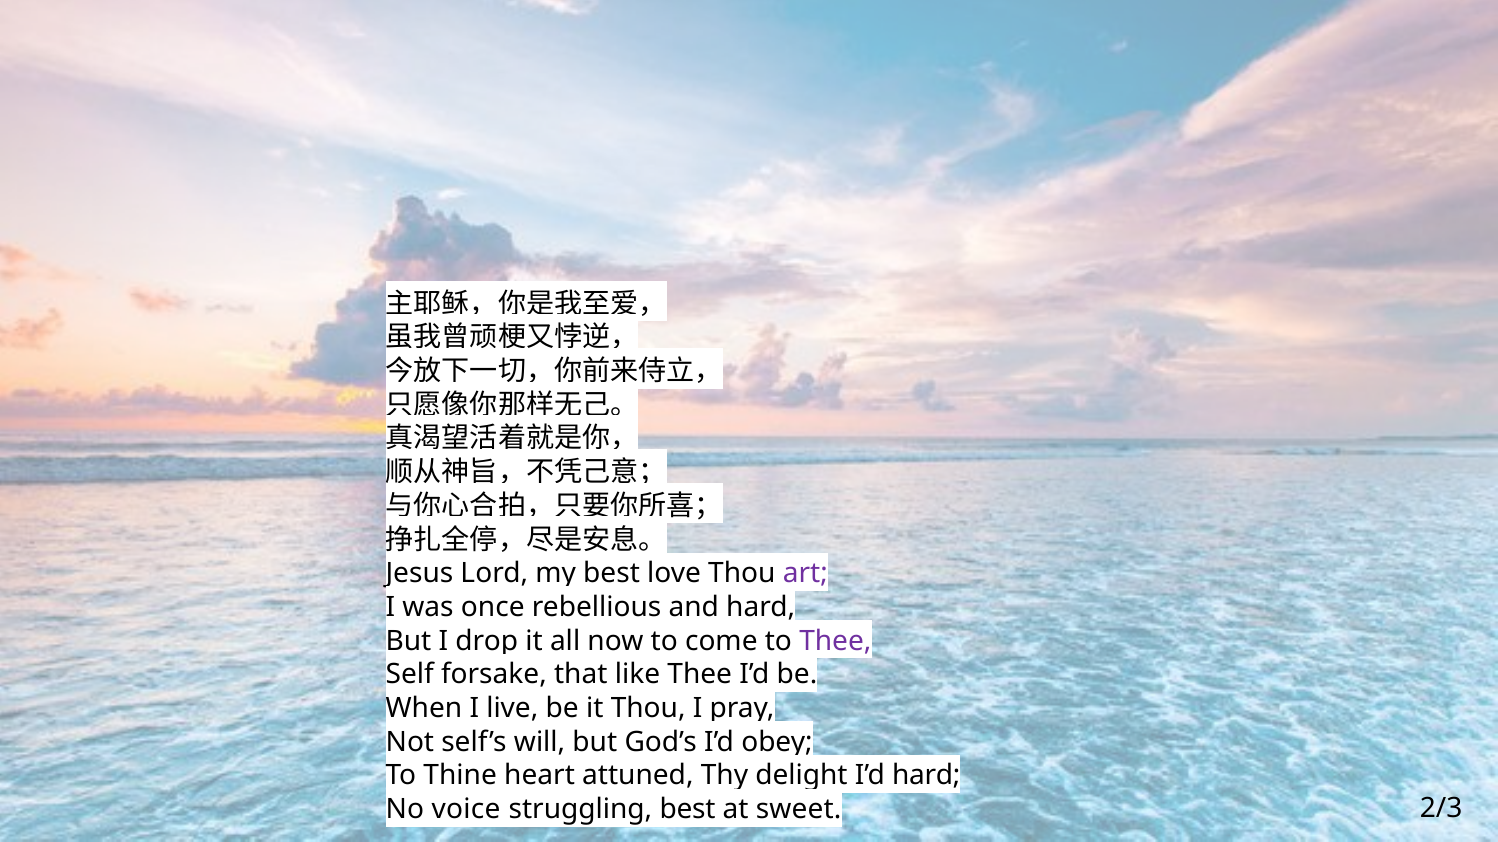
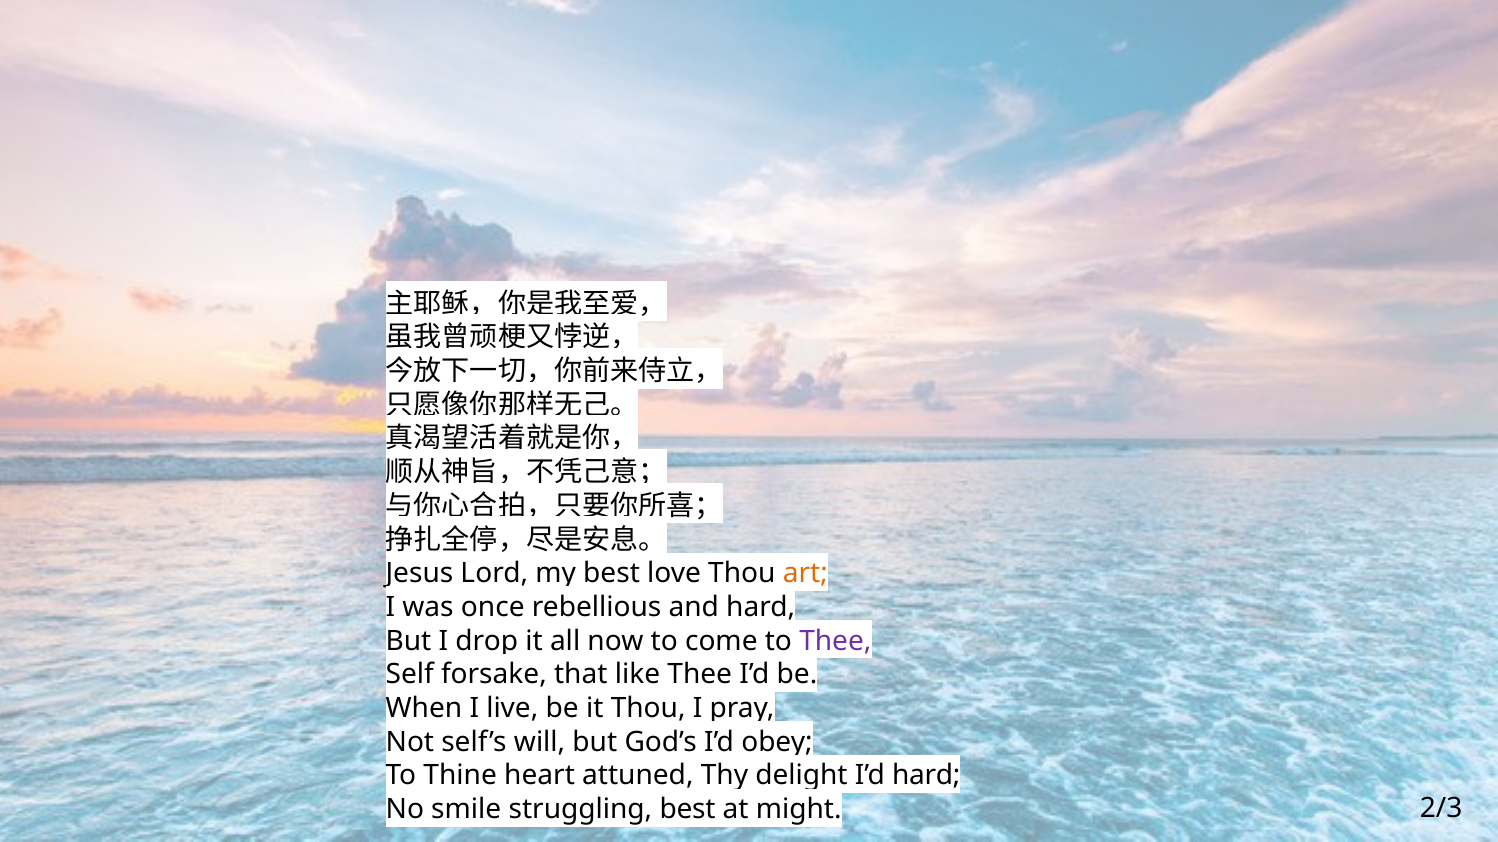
art colour: purple -> orange (805, 574)
voice: voice -> smile (466, 810)
sweet: sweet -> might (799, 810)
